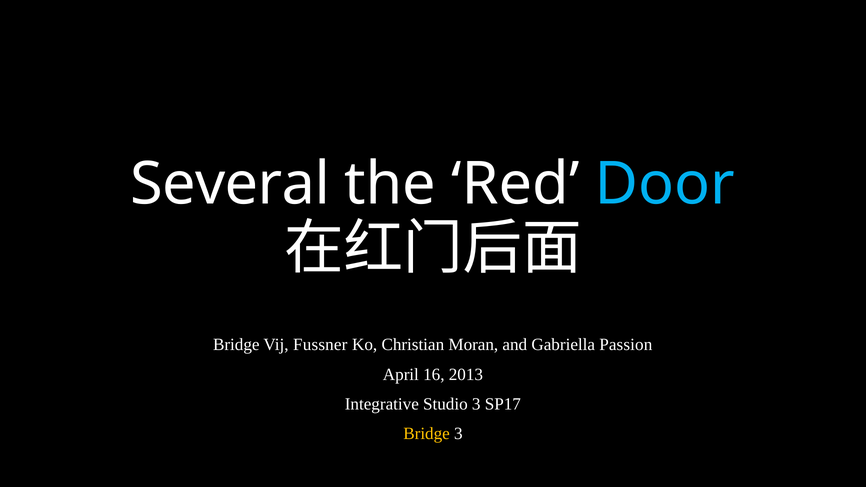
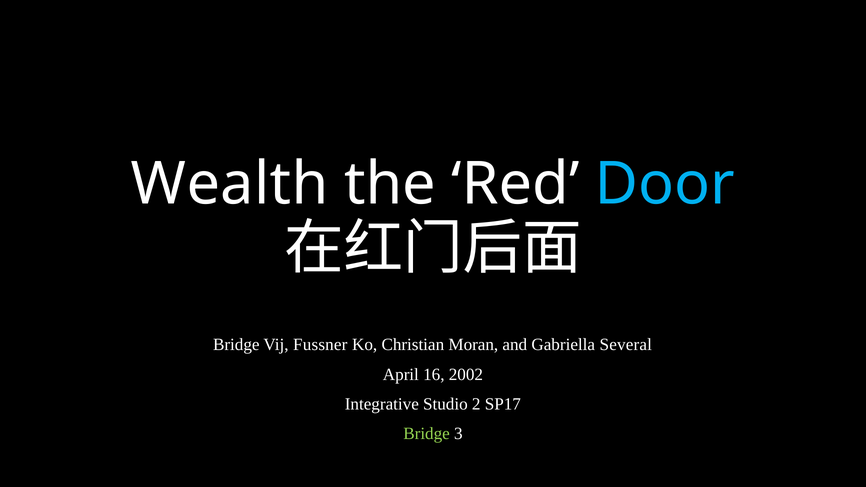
Several: Several -> Wealth (230, 184)
Passion: Passion -> Several (626, 345)
2013: 2013 -> 2002 (466, 375)
Studio 3: 3 -> 2 (476, 404)
Bridge colour: yellow -> light green (427, 434)
